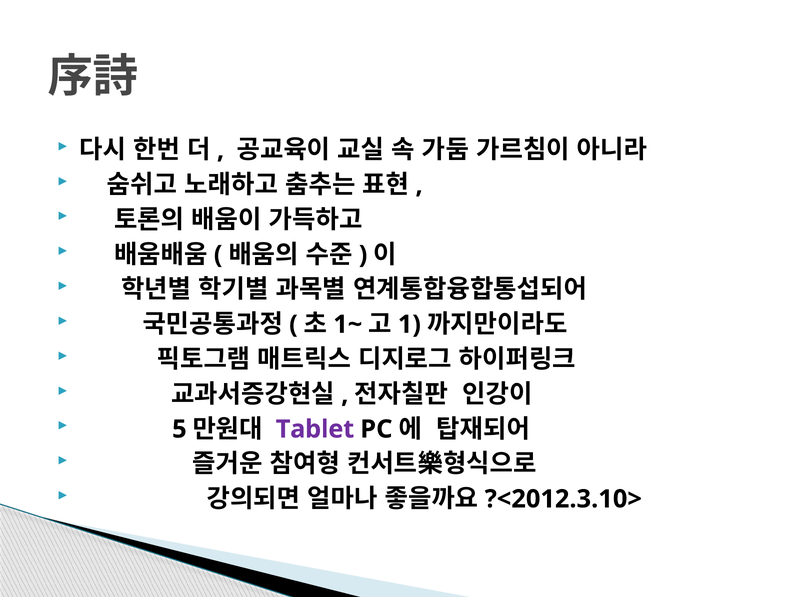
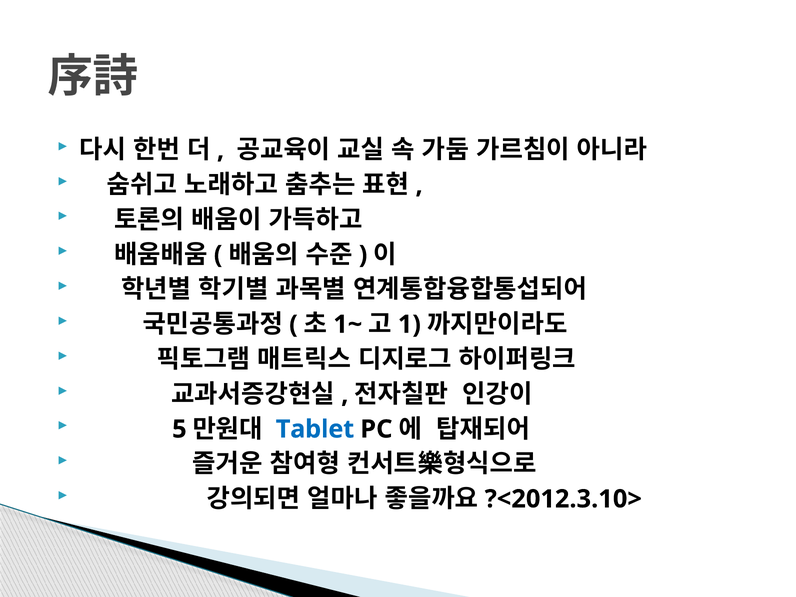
Tablet colour: purple -> blue (315, 429)
